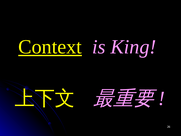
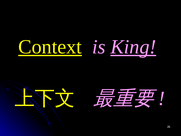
King underline: none -> present (133, 47)
